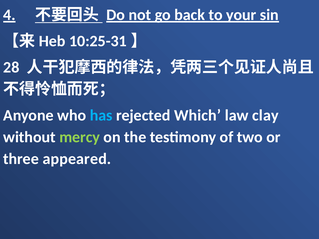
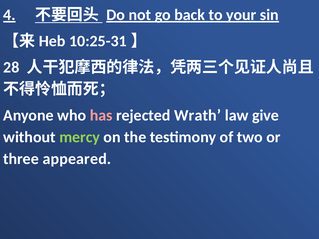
has colour: light blue -> pink (101, 116)
Which: Which -> Wrath (198, 116)
clay: clay -> give (265, 116)
